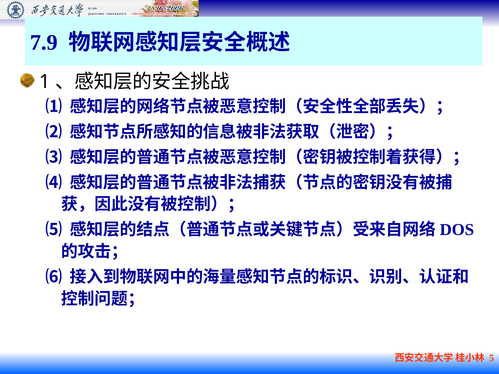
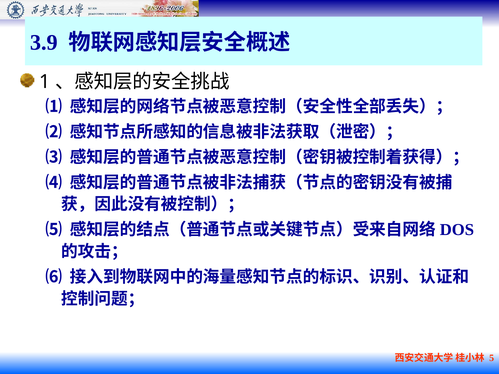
7.9: 7.9 -> 3.9 (44, 43)
